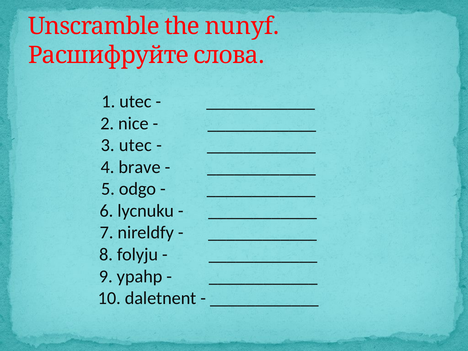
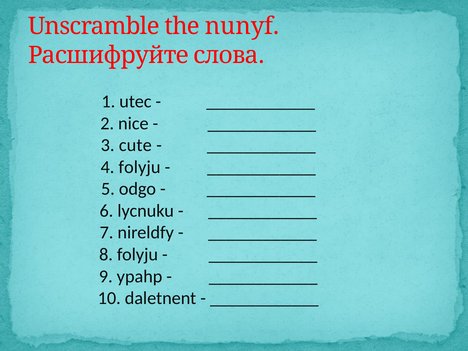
3 utec: utec -> cute (135, 145)
4 brave: brave -> folyju (139, 167)
